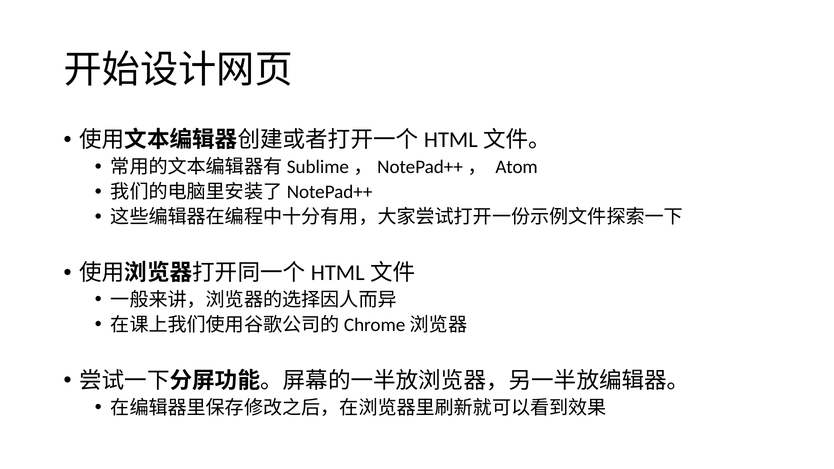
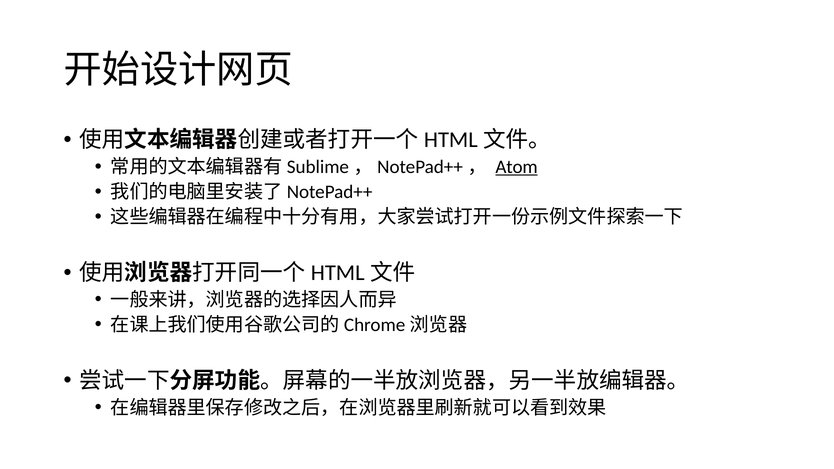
Atom underline: none -> present (517, 167)
